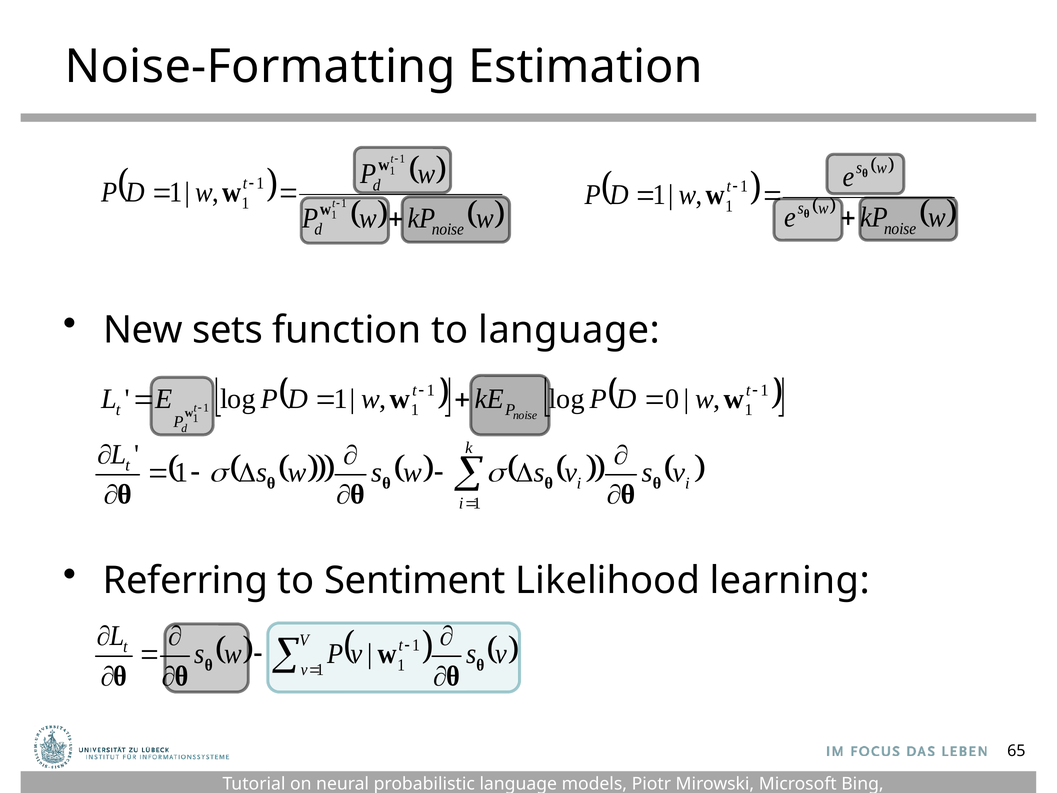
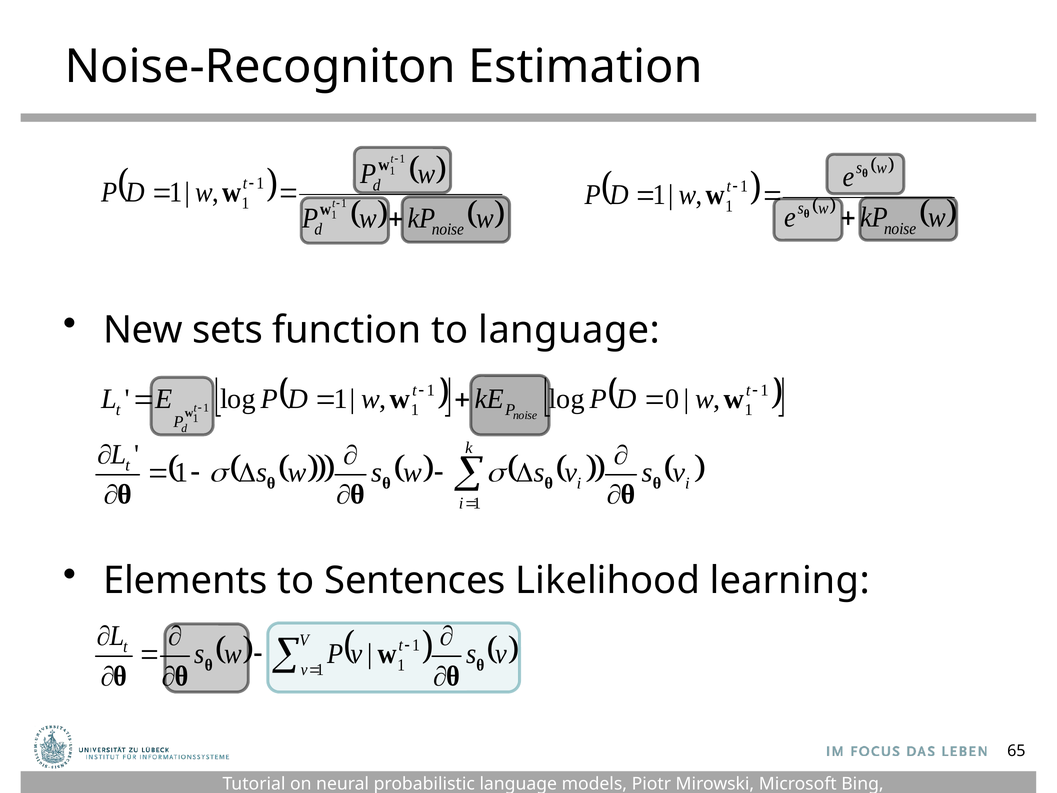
Noise-Formatting: Noise-Formatting -> Noise-Recogniton (260, 67)
Referring: Referring -> Elements (185, 581)
Sentiment: Sentiment -> Sentences (415, 581)
